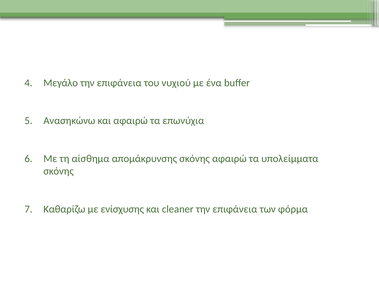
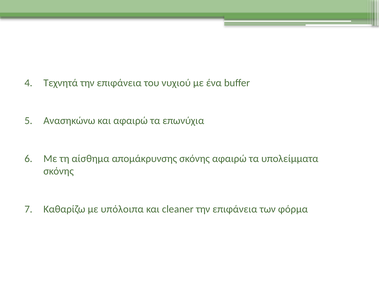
Μεγάλο: Μεγάλο -> Τεχνητά (61, 83)
ενίσχυσης: ενίσχυσης -> υπόλοιπα (122, 209)
